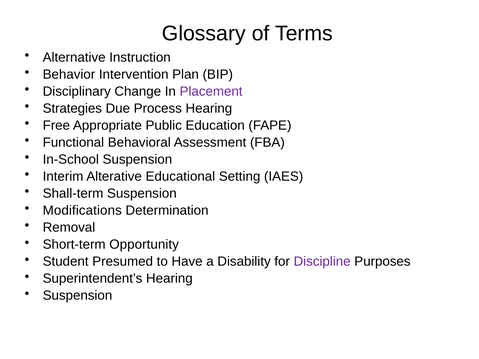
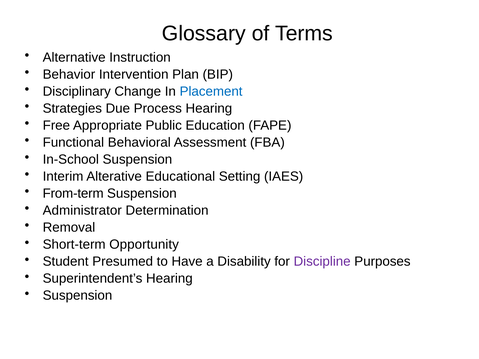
Placement colour: purple -> blue (211, 91)
Shall-term: Shall-term -> From-term (73, 194)
Modifications: Modifications -> Administrator (82, 211)
